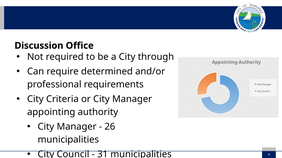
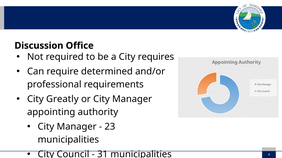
through: through -> requires (156, 57)
Criteria: Criteria -> Greatly (62, 99)
26: 26 -> 23 (110, 127)
